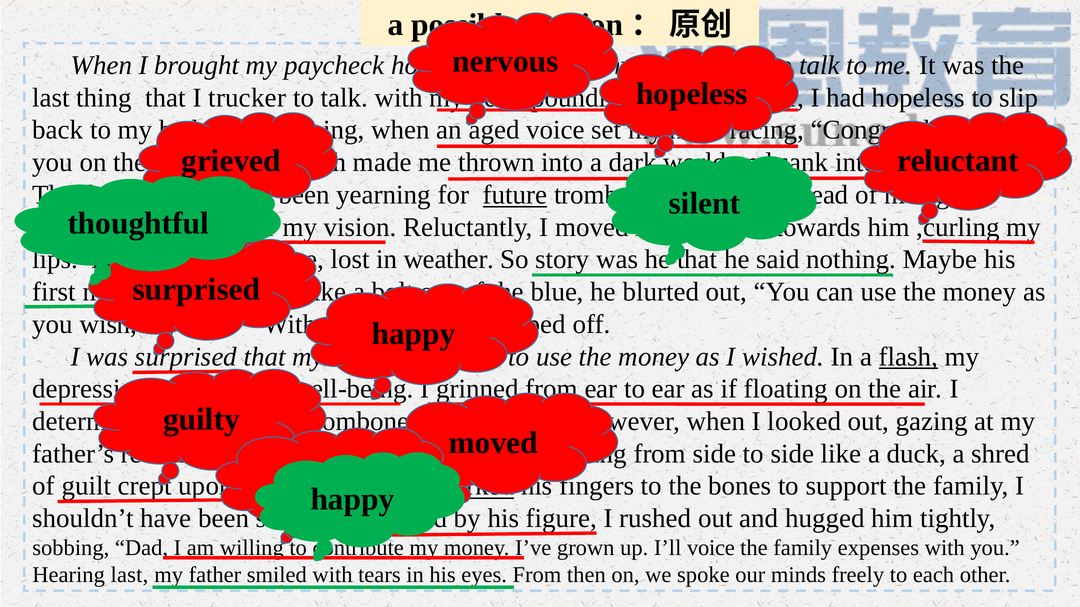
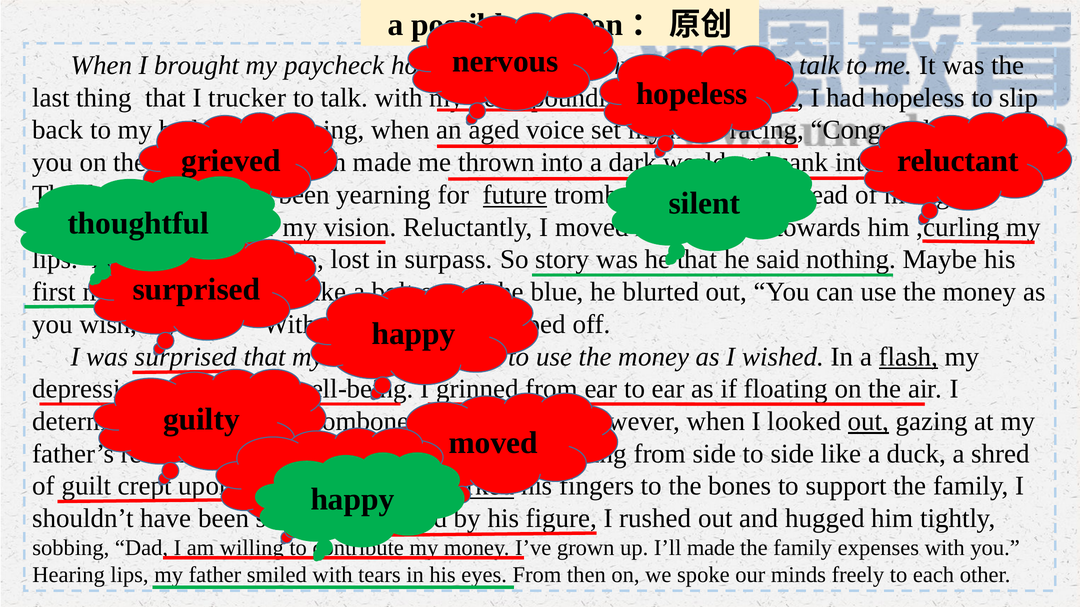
weather: weather -> surpass (449, 260)
out underline: none -> present (868, 422)
I’ll voice: voice -> made (711, 548)
Hearing last: last -> lips (130, 575)
